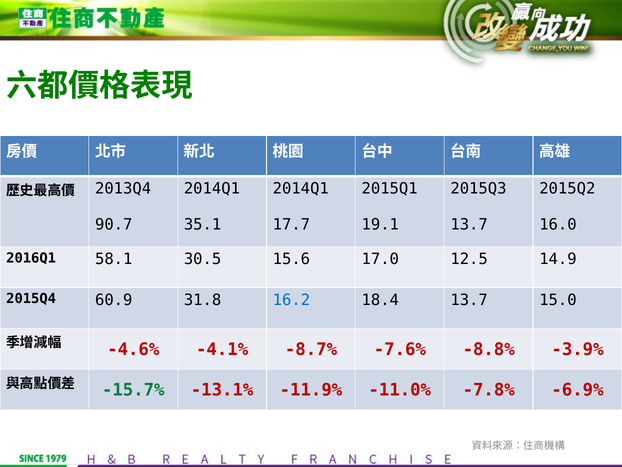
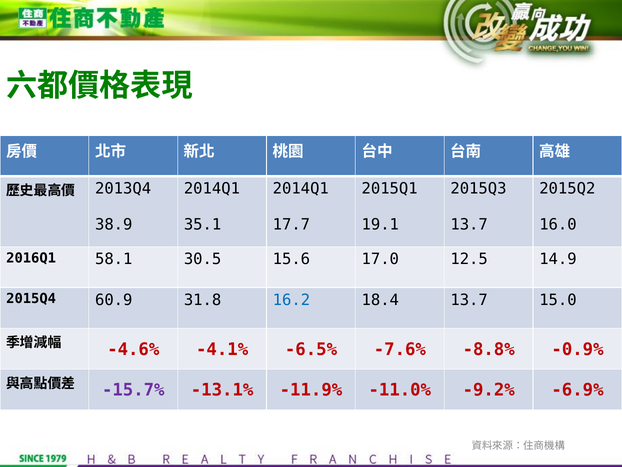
90.7: 90.7 -> 38.9 (114, 225)
-8.7%: -8.7% -> -6.5% (311, 349)
-3.9%: -3.9% -> -0.9% (578, 349)
-15.7% colour: green -> purple (133, 390)
-7.8%: -7.8% -> -9.2% (489, 390)
